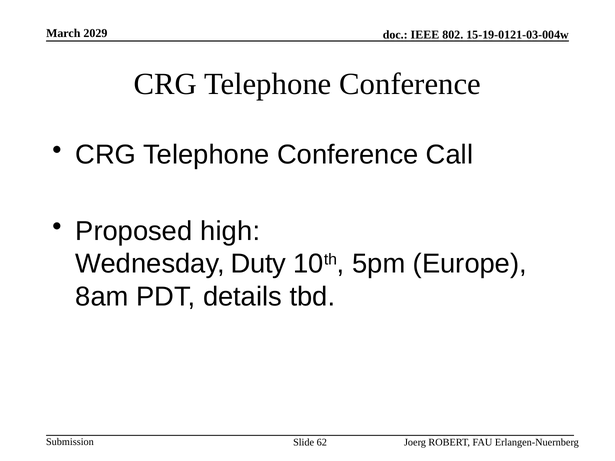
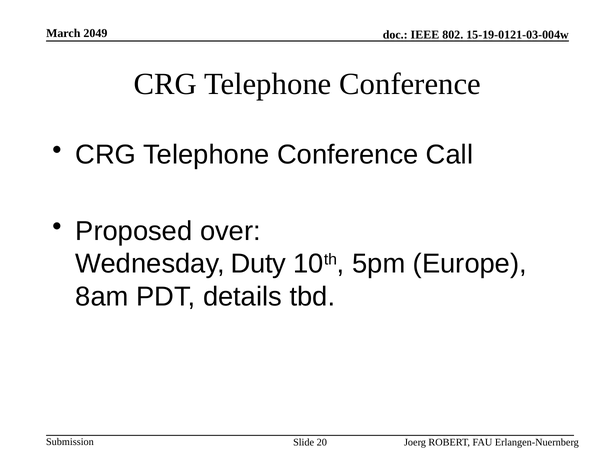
2029: 2029 -> 2049 (95, 34)
high: high -> over (230, 231)
62: 62 -> 20 (322, 442)
